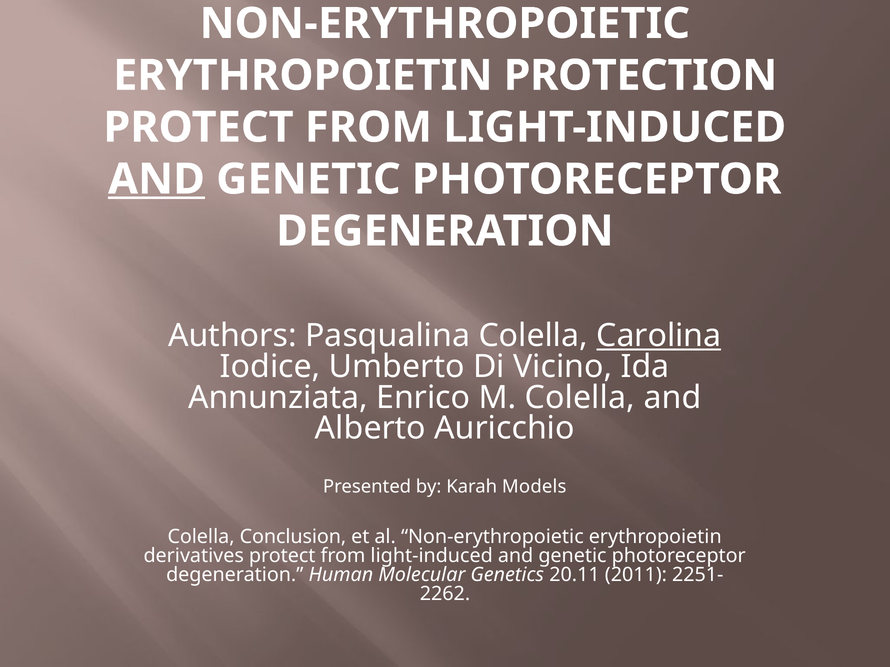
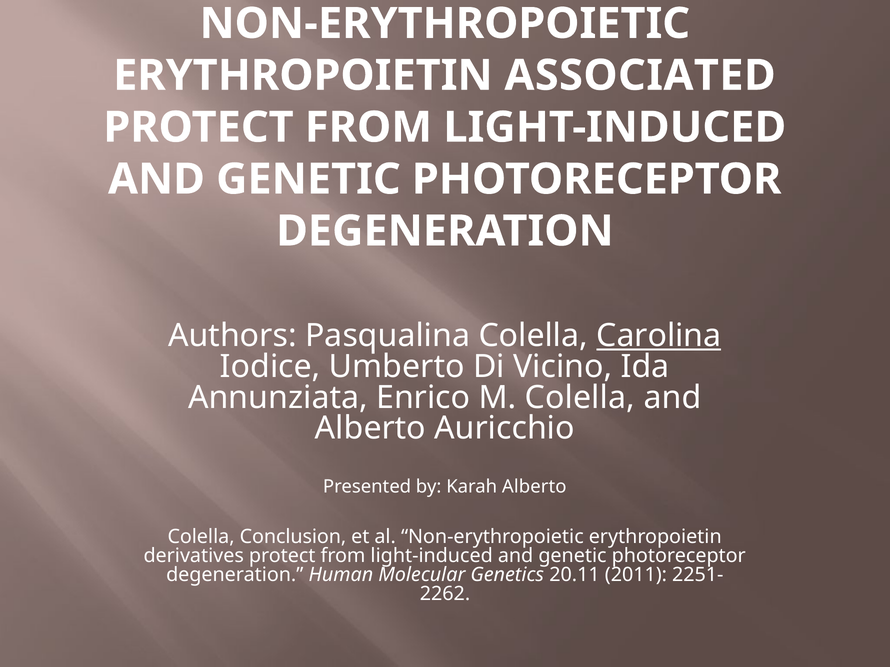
PROTECTION: PROTECTION -> ASSOCIATED (640, 76)
AND underline: present -> none (156, 179)
Karah Models: Models -> Alberto (534, 487)
